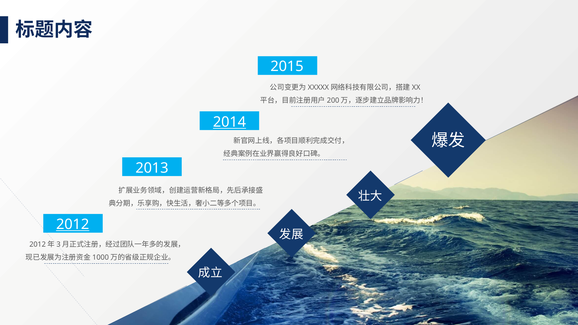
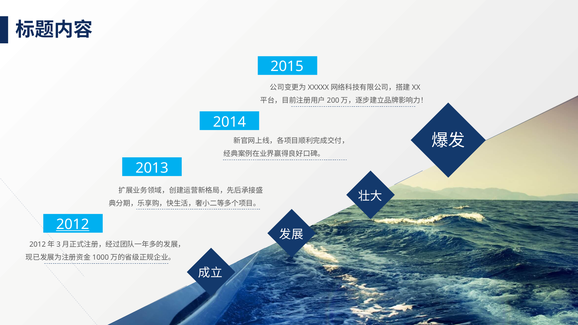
2014 underline: present -> none (229, 122)
